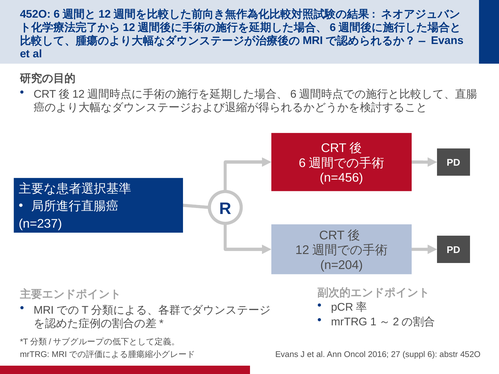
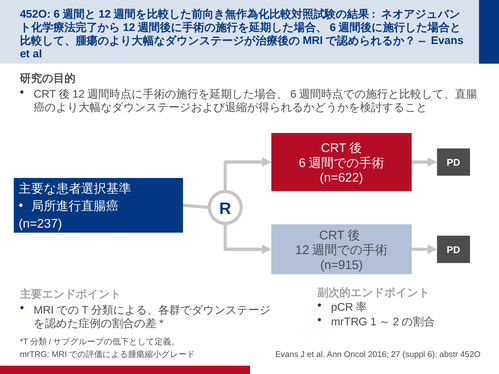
n=456: n=456 -> n=622 (341, 178)
n=204: n=204 -> n=915 (342, 265)
